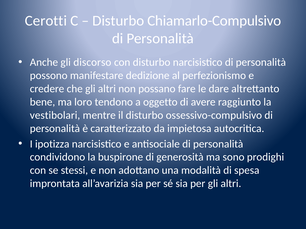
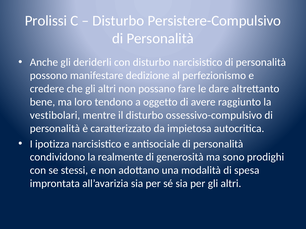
Cerotti: Cerotti -> Prolissi (46, 21)
Chiamarlo-Compulsivo: Chiamarlo-Compulsivo -> Persistere-Compulsivo (214, 21)
discorso: discorso -> deriderli (92, 62)
buspirone: buspirone -> realmente (121, 157)
